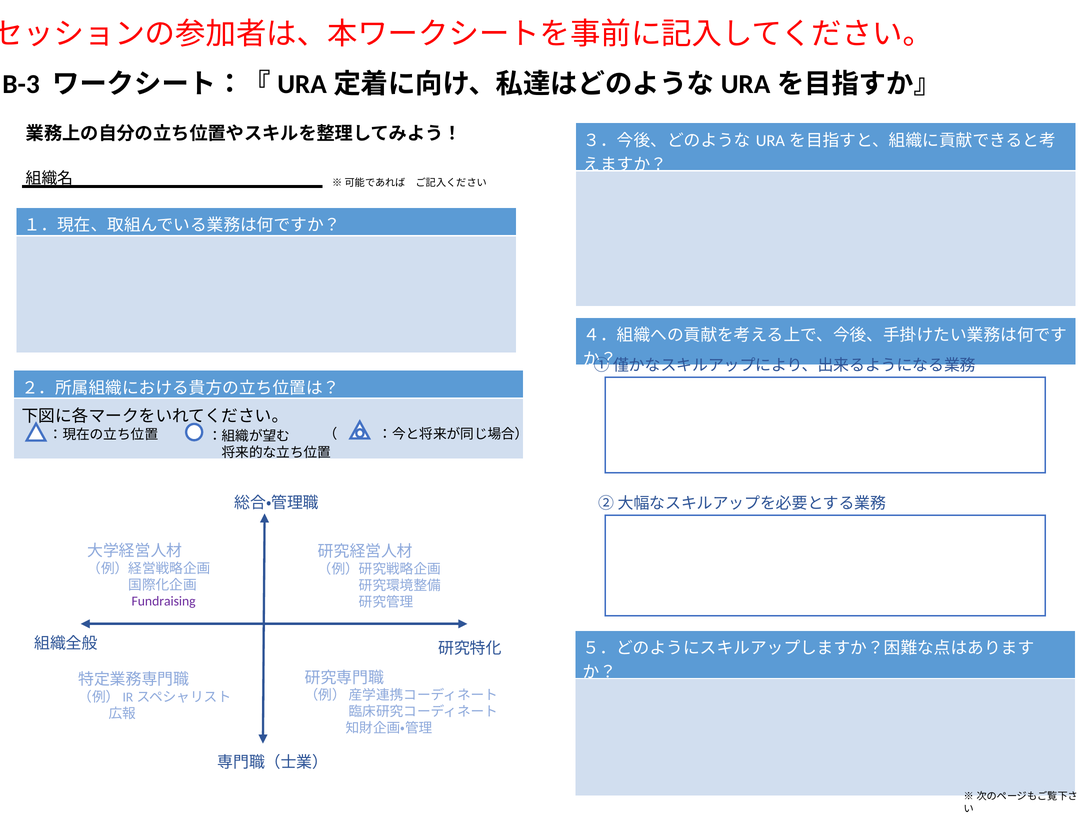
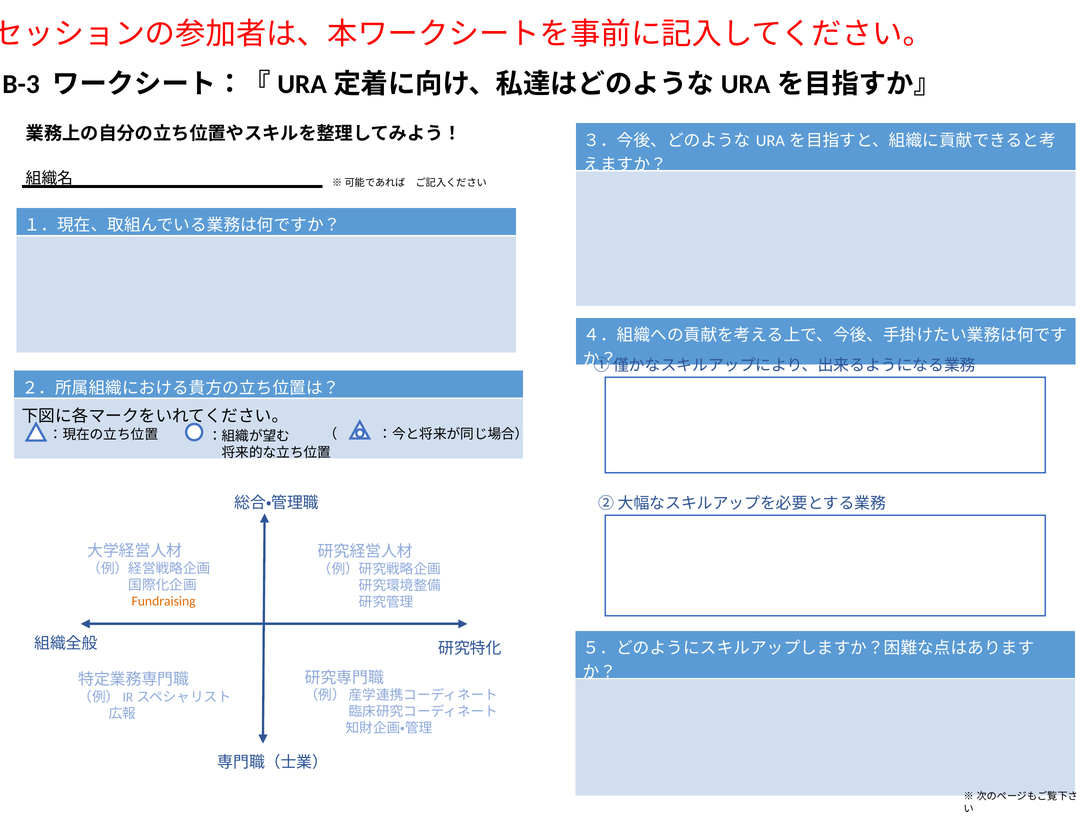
Fundraising colour: purple -> orange (164, 601)
